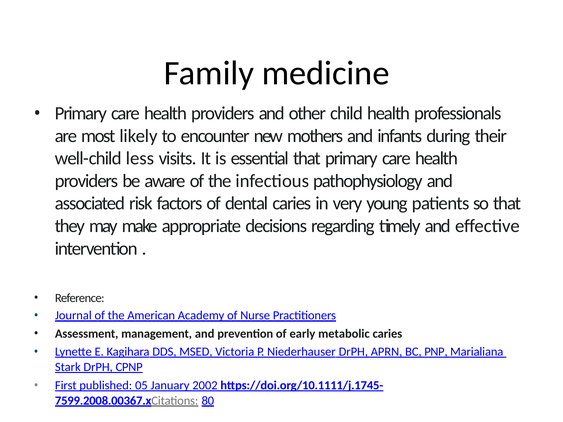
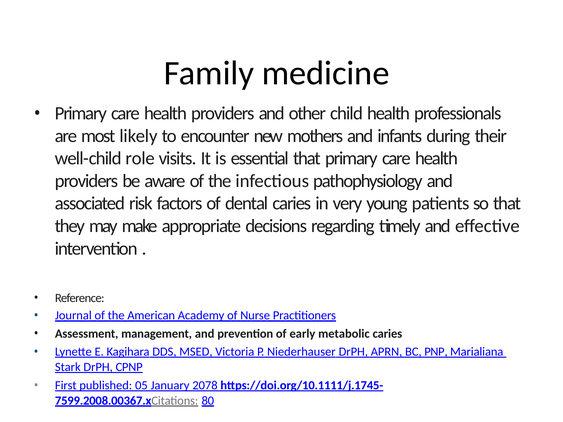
less: less -> role (140, 159)
2002: 2002 -> 2078 (205, 386)
